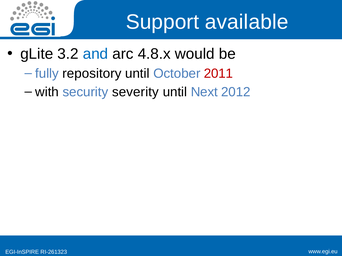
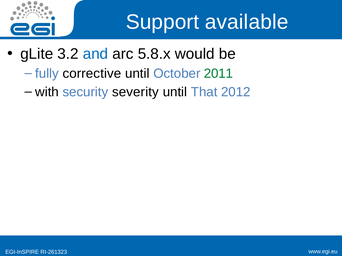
4.8.x: 4.8.x -> 5.8.x (154, 54)
repository: repository -> corrective (92, 74)
2011 colour: red -> green (219, 74)
Next: Next -> That (204, 92)
